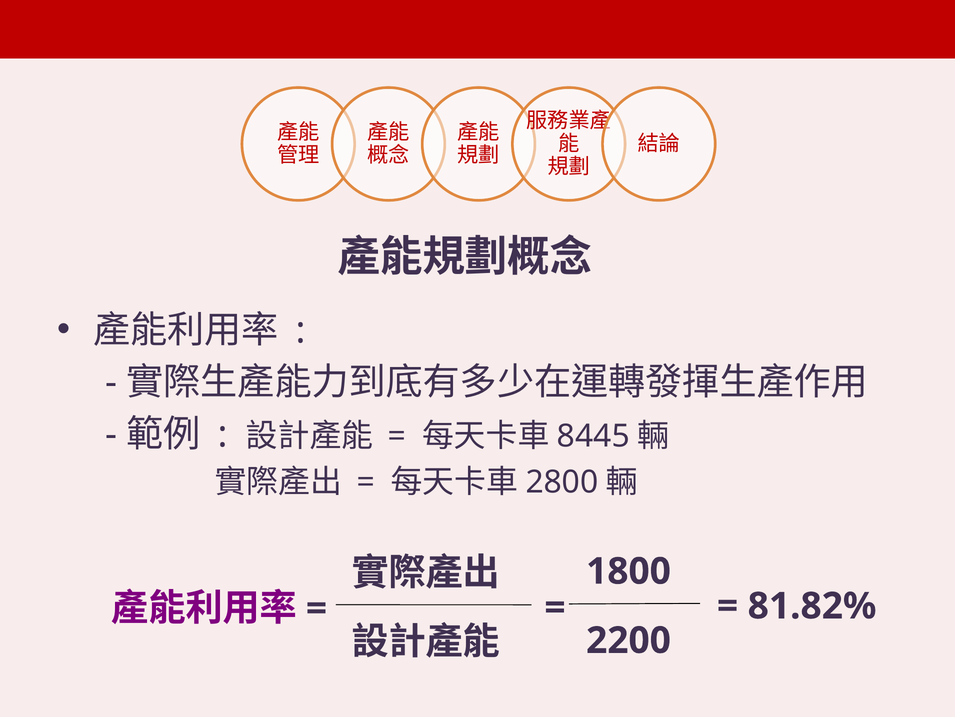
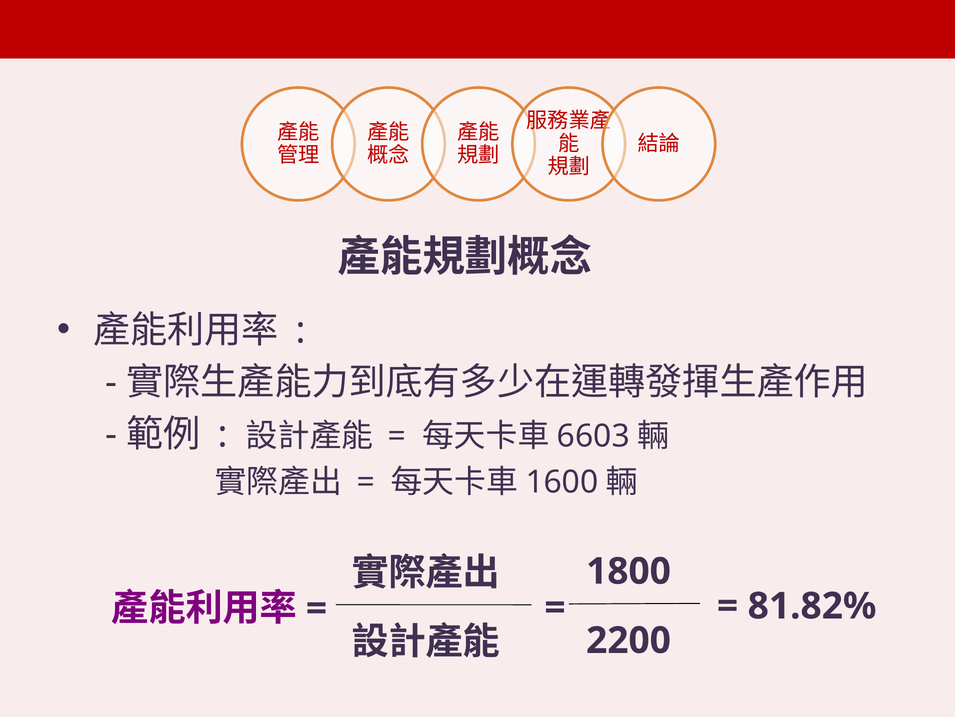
8445: 8445 -> 6603 (593, 436)
2800: 2800 -> 1600 (562, 482)
